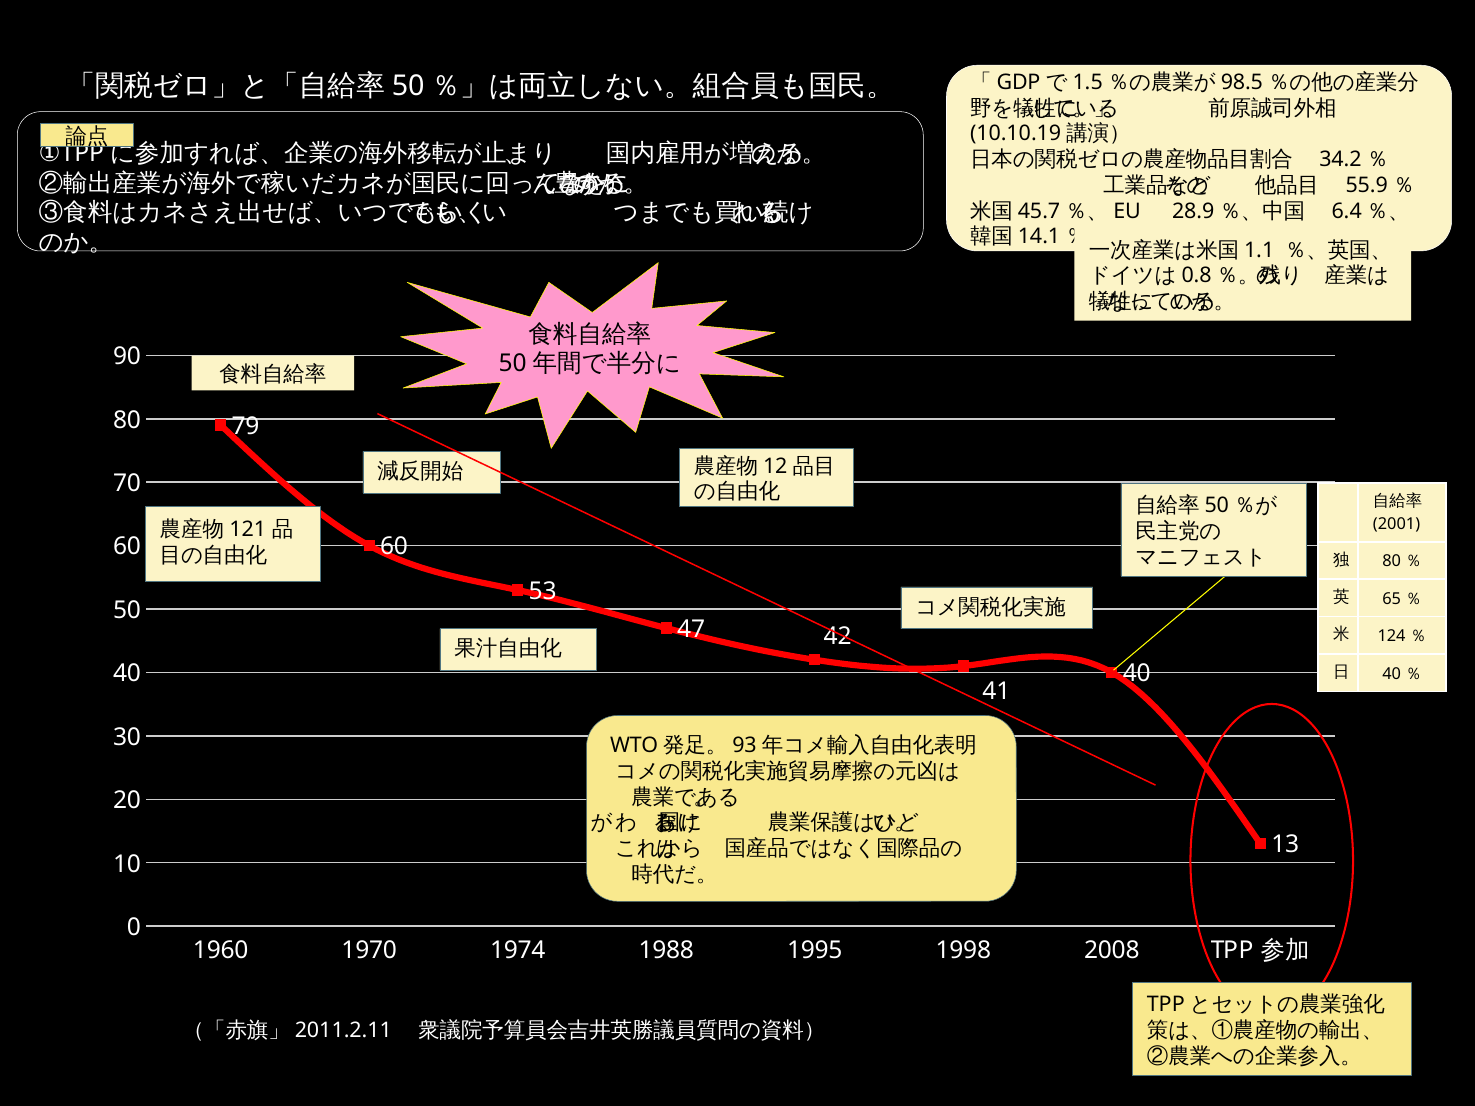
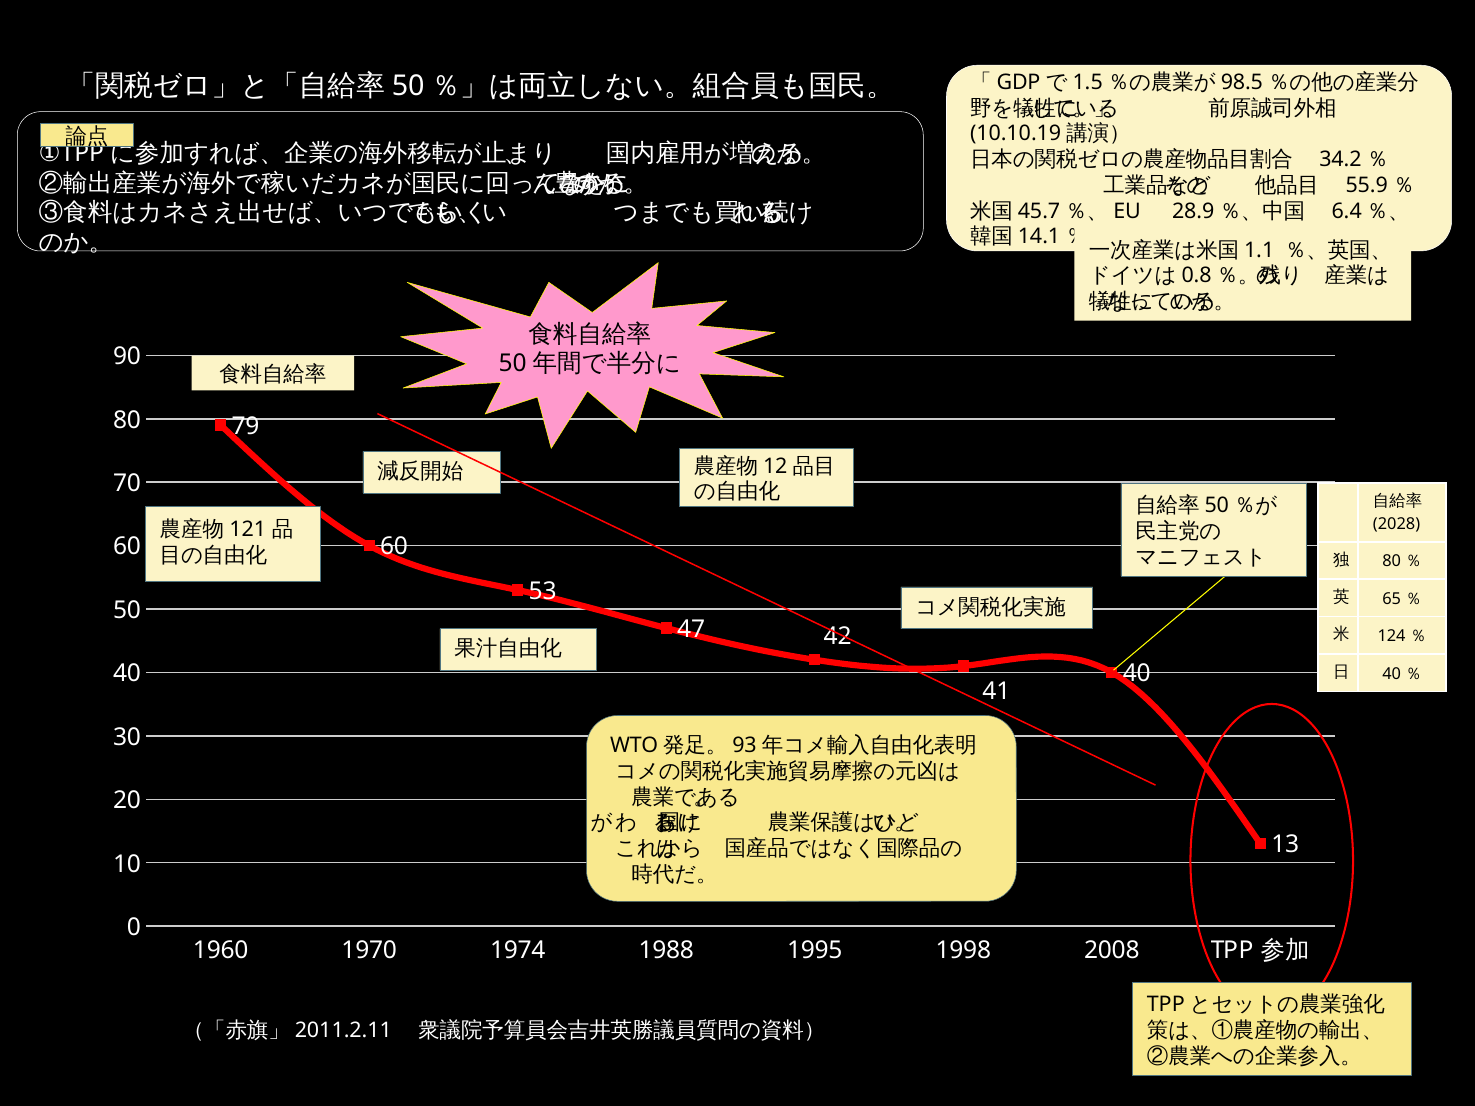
2001: 2001 -> 2028 (1397, 524)
